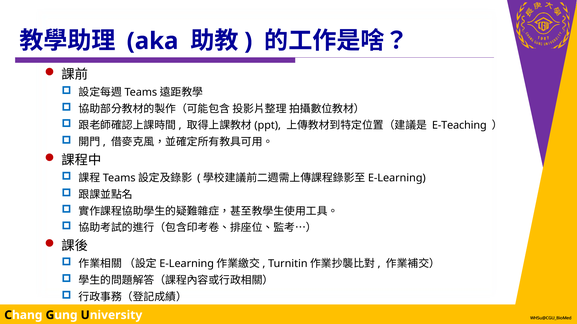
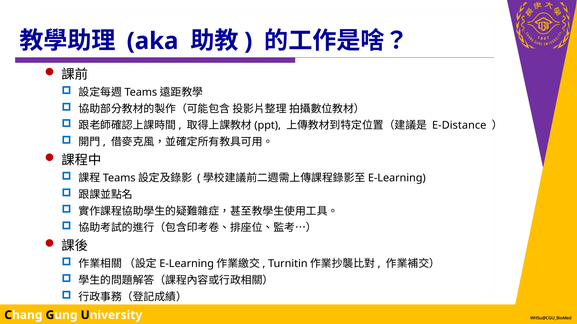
E-Teaching: E-Teaching -> E-Distance (459, 126)
